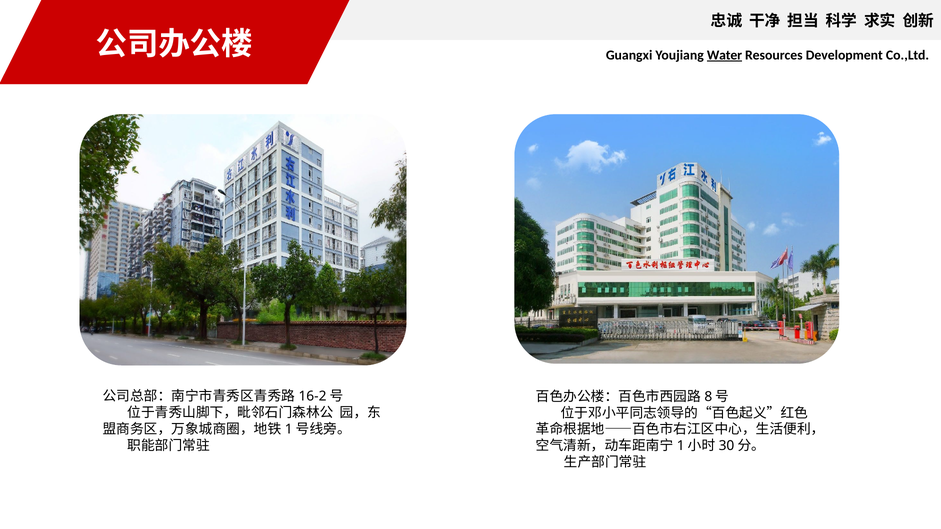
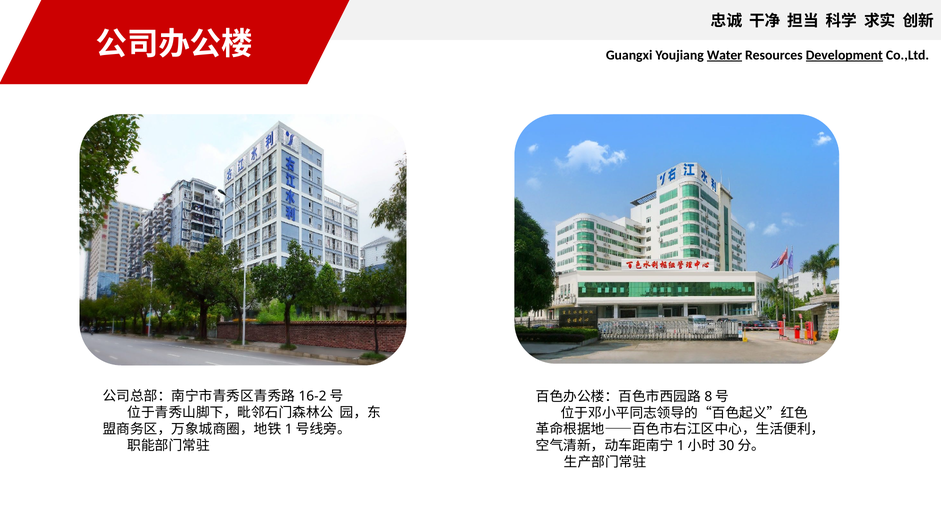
Development underline: none -> present (844, 55)
